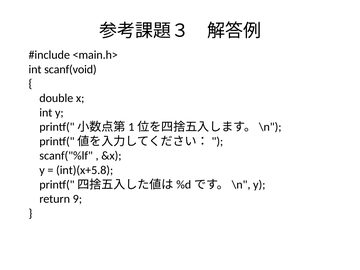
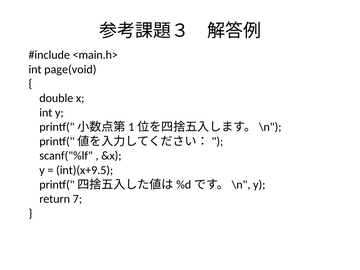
scanf(void: scanf(void -> page(void (70, 69)
int)(x+5.8: int)(x+5.8 -> int)(x+9.5 (85, 170)
9: 9 -> 7 (77, 199)
